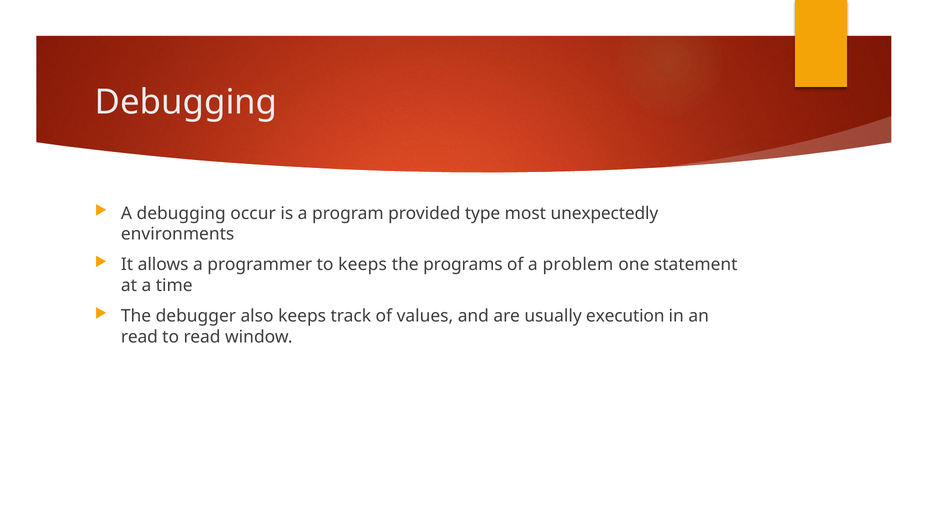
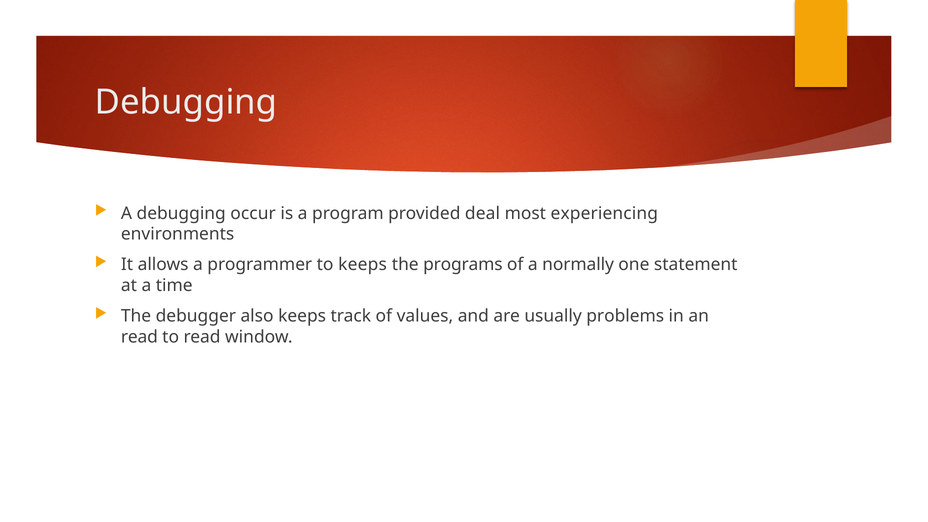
type: type -> deal (483, 213)
unexpectedly: unexpectedly -> experiencing (604, 213)
problem: problem -> normally (578, 265)
execution: execution -> problems (625, 316)
